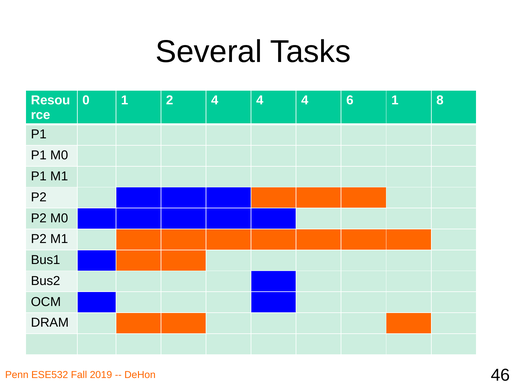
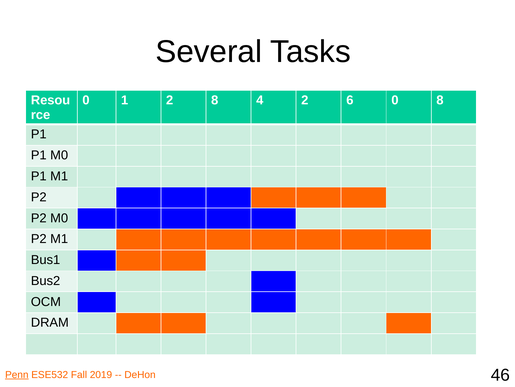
2 4: 4 -> 8 (215, 100)
4: 4 -> 2 (305, 100)
6 1: 1 -> 0 (395, 100)
Penn underline: none -> present (17, 374)
